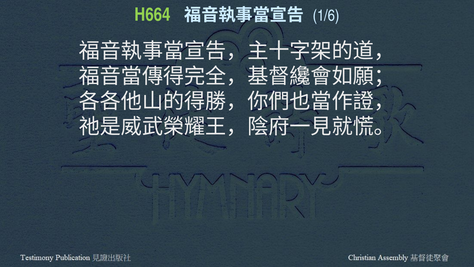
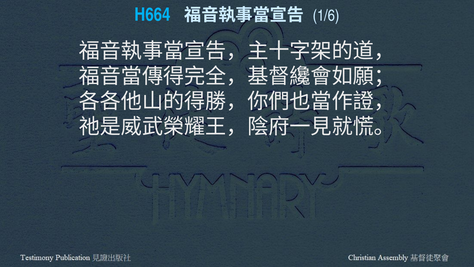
H664 colour: light green -> light blue (153, 15)
